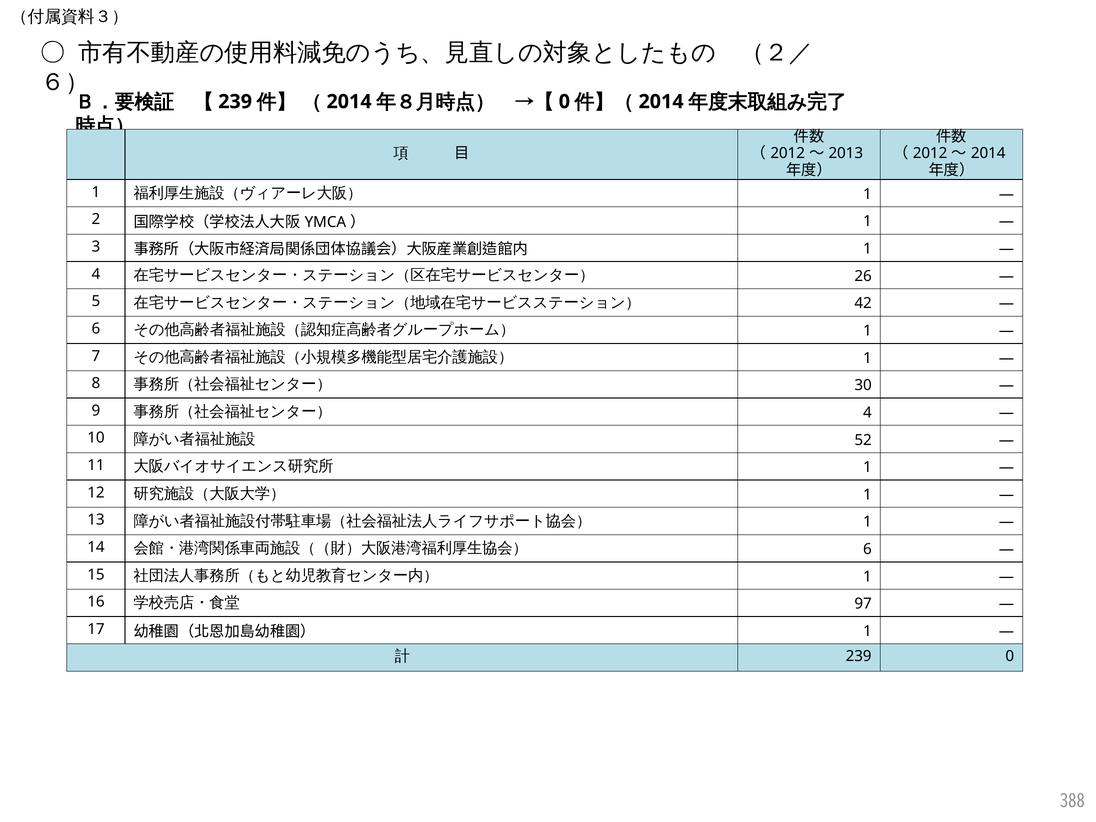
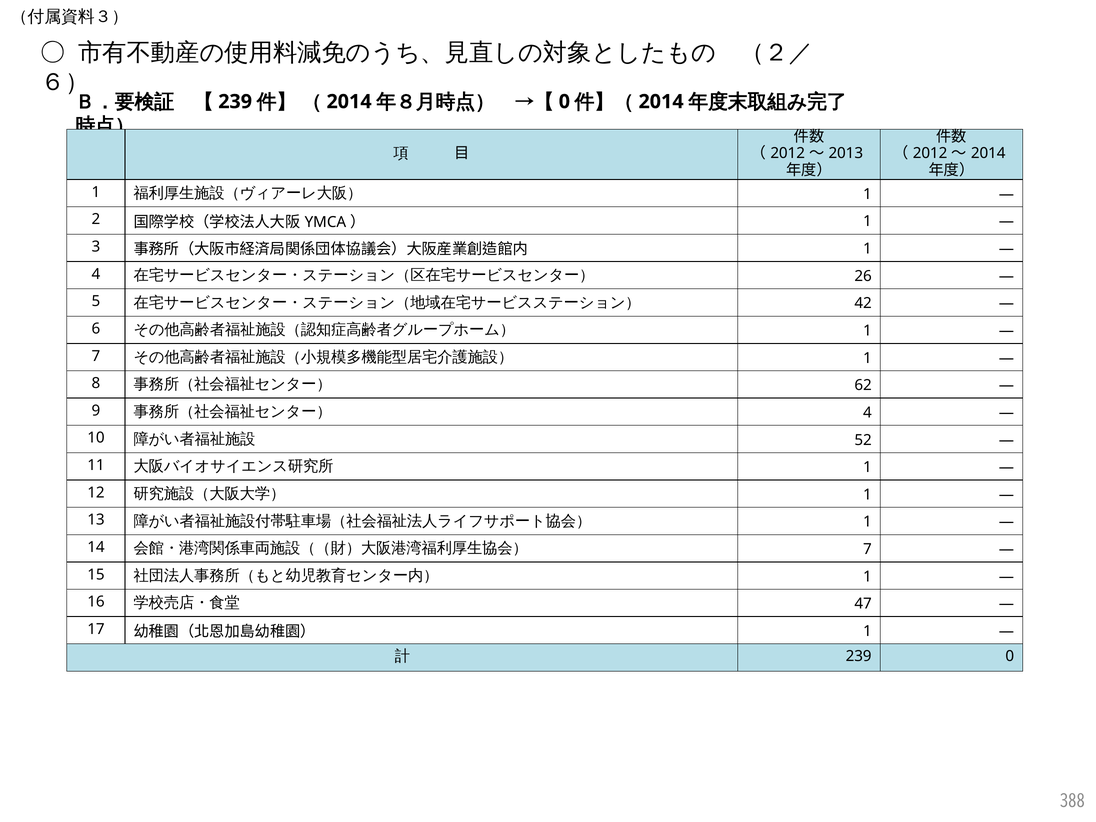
30: 30 -> 62 (863, 385)
6: 6 -> 7 (867, 549)
97: 97 -> 47 (863, 604)
